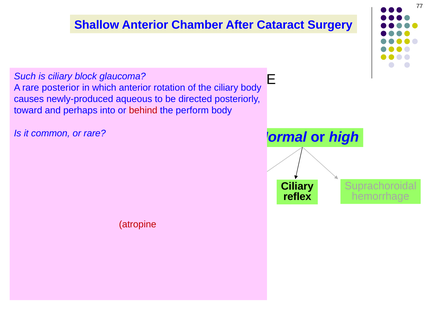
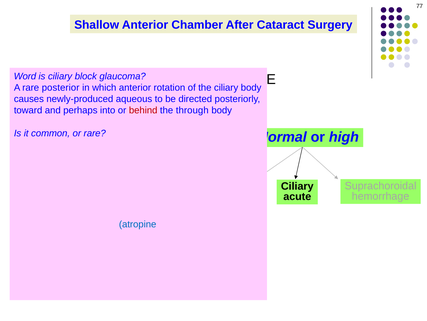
Such: Such -> Word (25, 76)
perform: perform -> through (192, 110)
reflex: reflex -> acute (297, 196)
atropine colour: red -> blue (138, 224)
